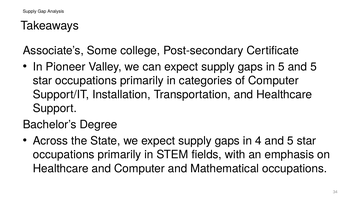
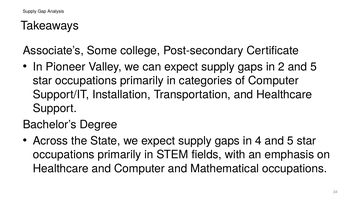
in 5: 5 -> 2 (281, 67)
